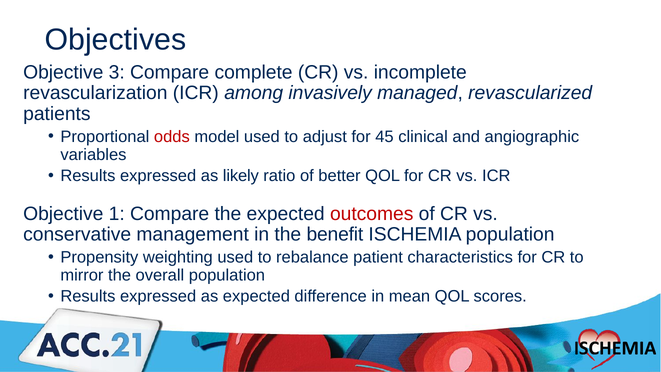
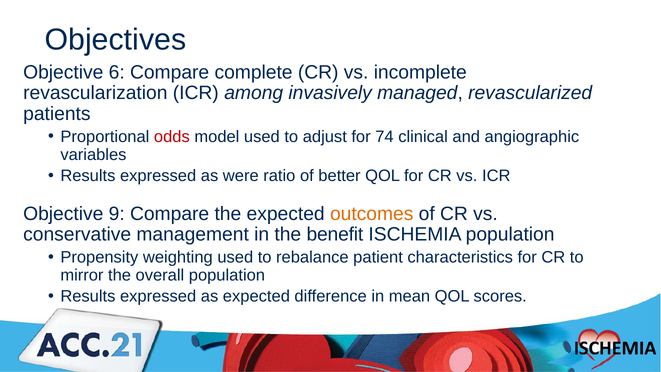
3: 3 -> 6 (117, 72)
45: 45 -> 74 (384, 137)
likely: likely -> were (241, 176)
1: 1 -> 9 (117, 214)
outcomes colour: red -> orange (372, 214)
